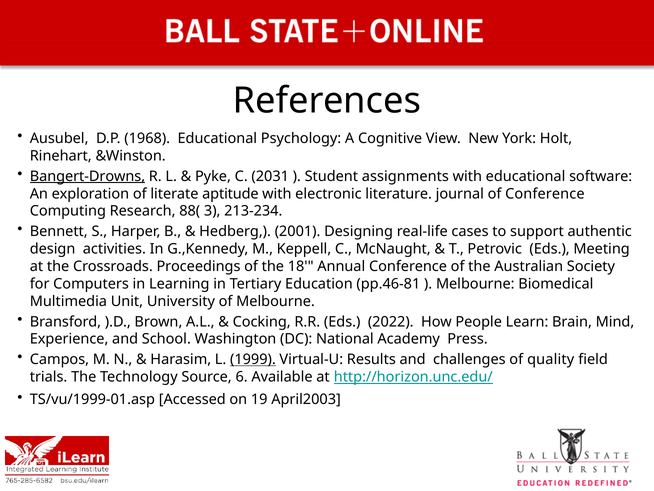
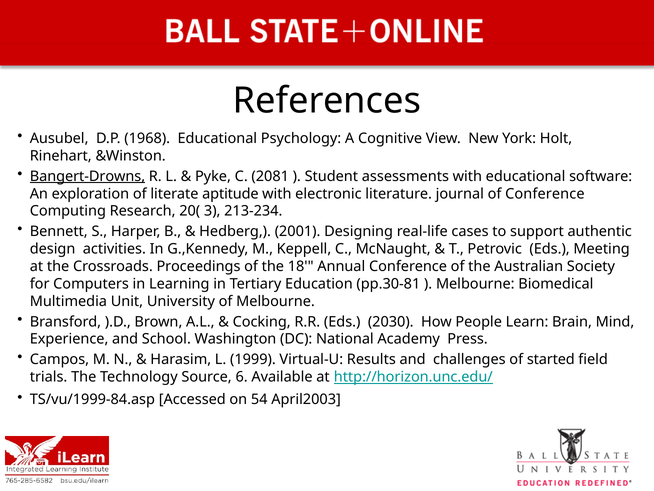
2031: 2031 -> 2081 (270, 176)
assignments: assignments -> assessments (405, 176)
88(: 88( -> 20( (190, 211)
pp.46-81: pp.46-81 -> pp.30-81 (388, 284)
2022: 2022 -> 2030 (391, 321)
1999 underline: present -> none (253, 359)
quality: quality -> started (551, 359)
TS/vu/1999-01.asp: TS/vu/1999-01.asp -> TS/vu/1999-84.asp (92, 399)
19: 19 -> 54 (259, 399)
